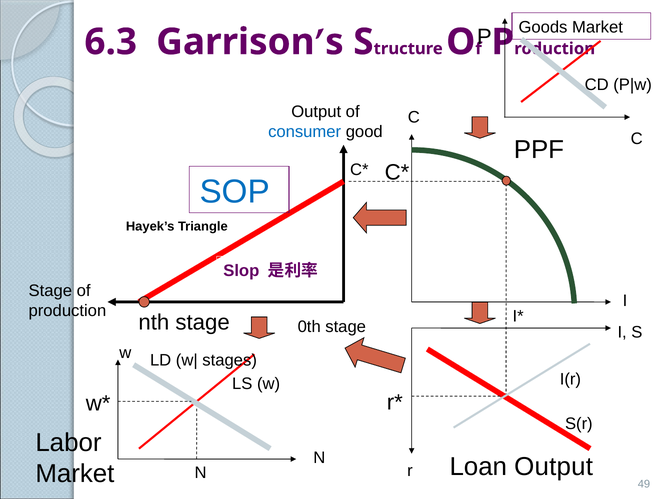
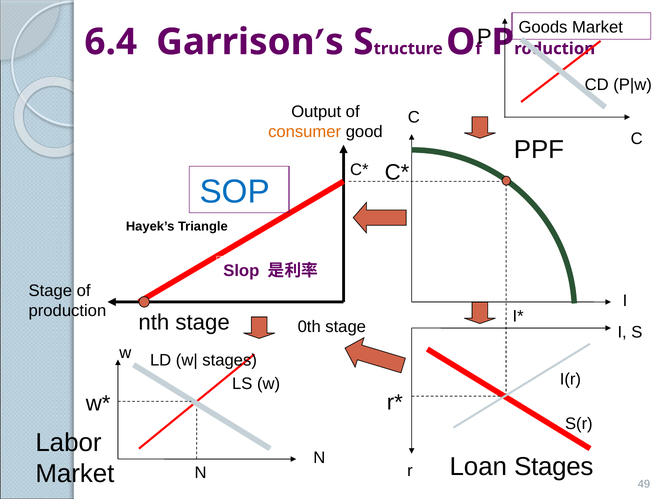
6.3: 6.3 -> 6.4 (111, 42)
consumer colour: blue -> orange (305, 132)
Loan Output: Output -> Stages (554, 467)
